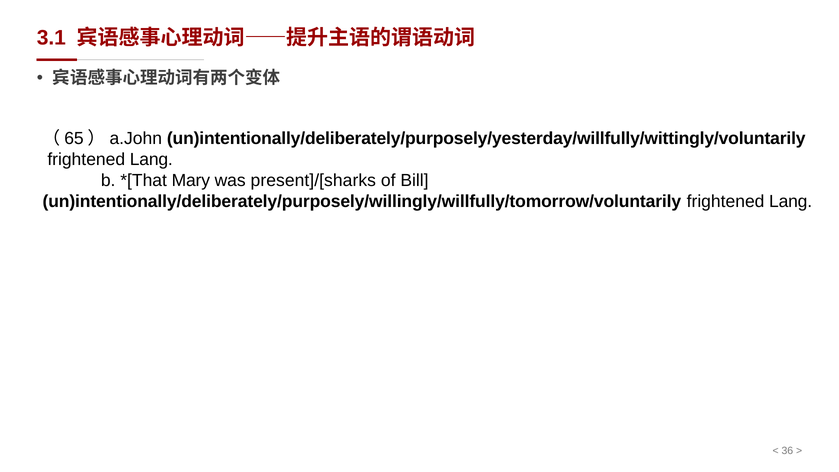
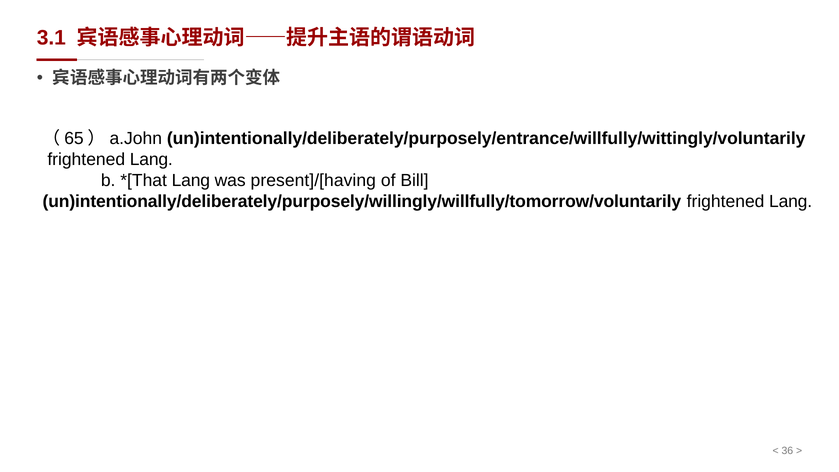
un)intentionally/deliberately/purposely/yesterday/willfully/wittingly/voluntarily: un)intentionally/deliberately/purposely/yesterday/willfully/wittingly/voluntarily -> un)intentionally/deliberately/purposely/entrance/willfully/wittingly/voluntarily (486, 139)
Mary: Mary -> Lang (191, 180)
present]/[sharks: present]/[sharks -> present]/[having (313, 180)
